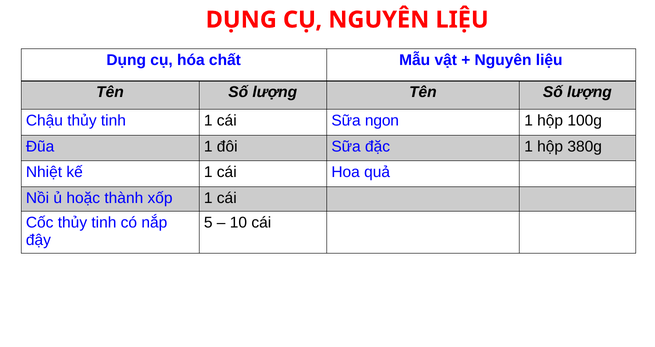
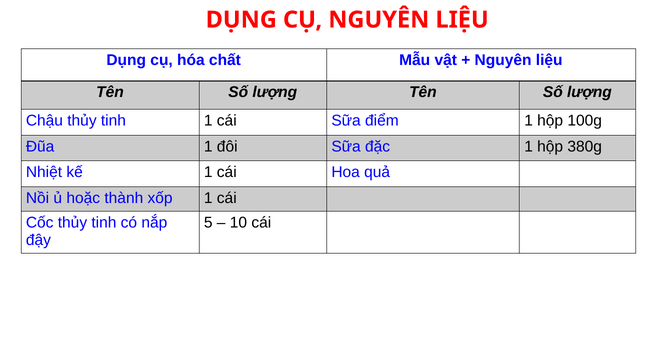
ngon: ngon -> điểm (382, 121)
